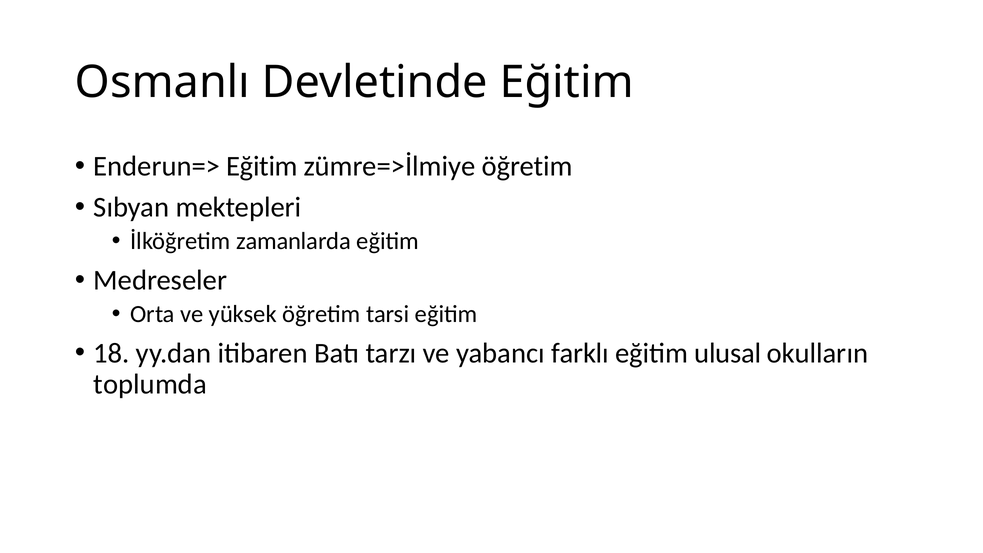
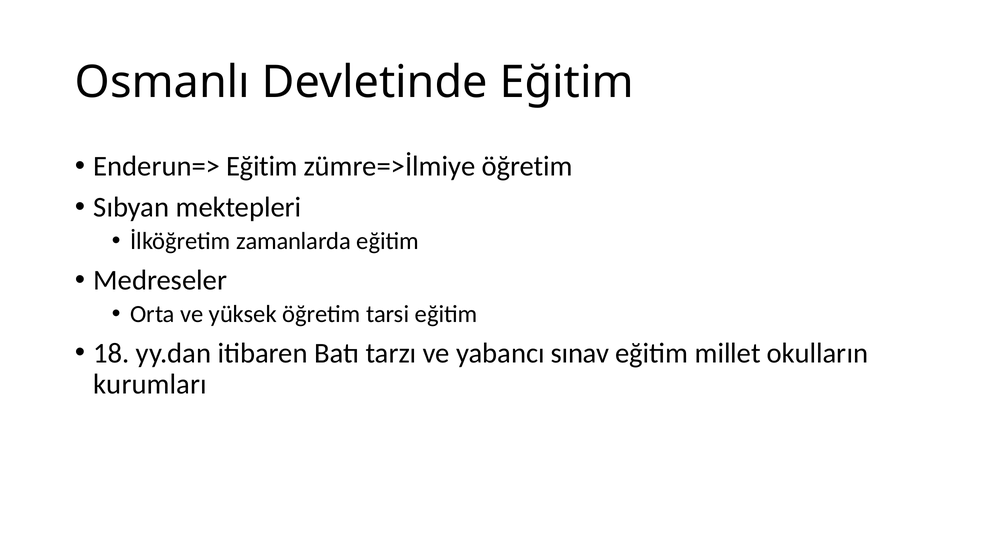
farklı: farklı -> sınav (580, 353)
ulusal: ulusal -> millet (728, 353)
toplumda: toplumda -> kurumları (150, 384)
